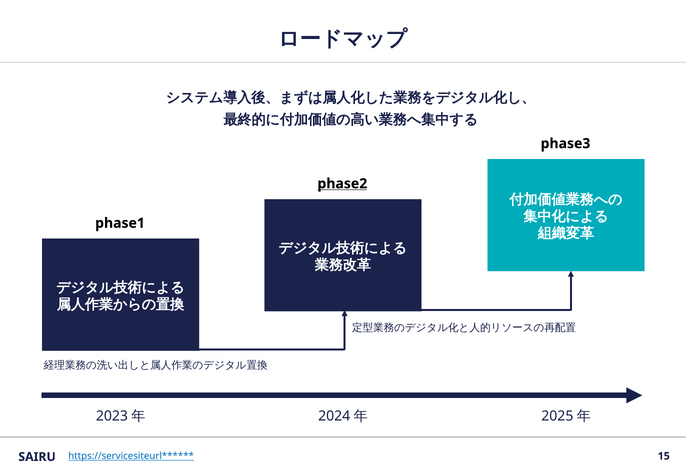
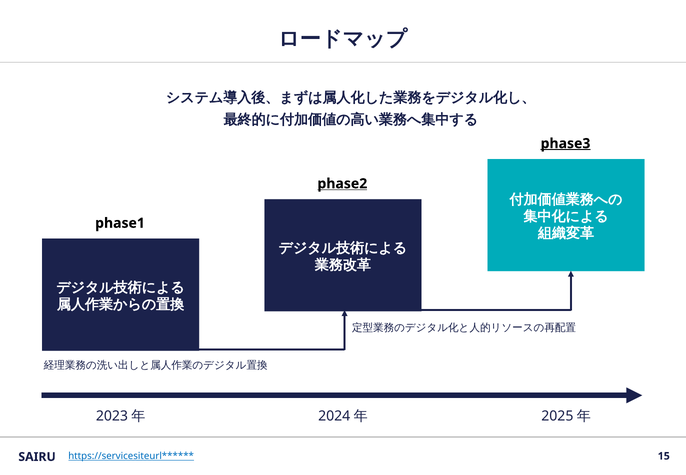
phase3 underline: none -> present (566, 144)
